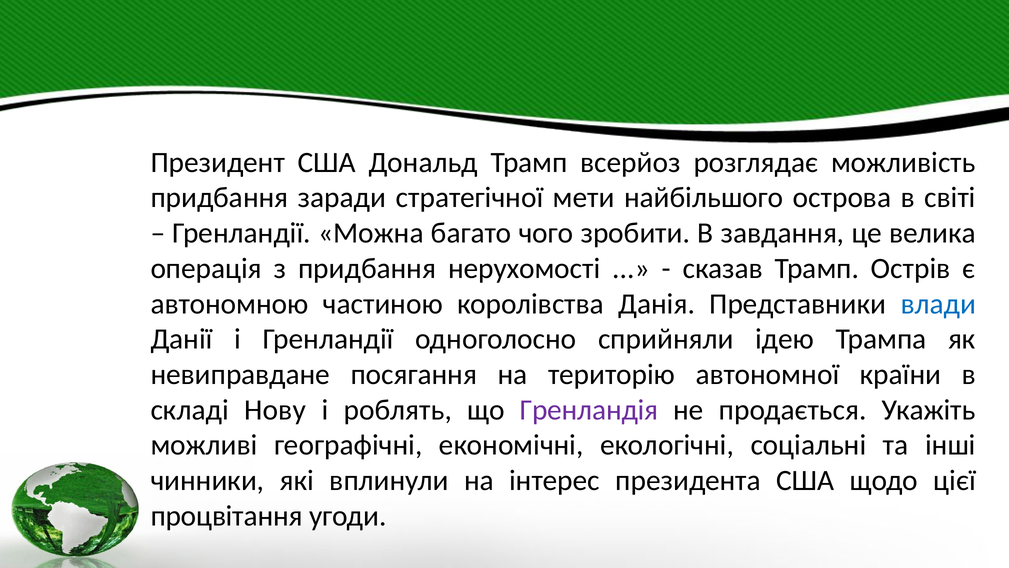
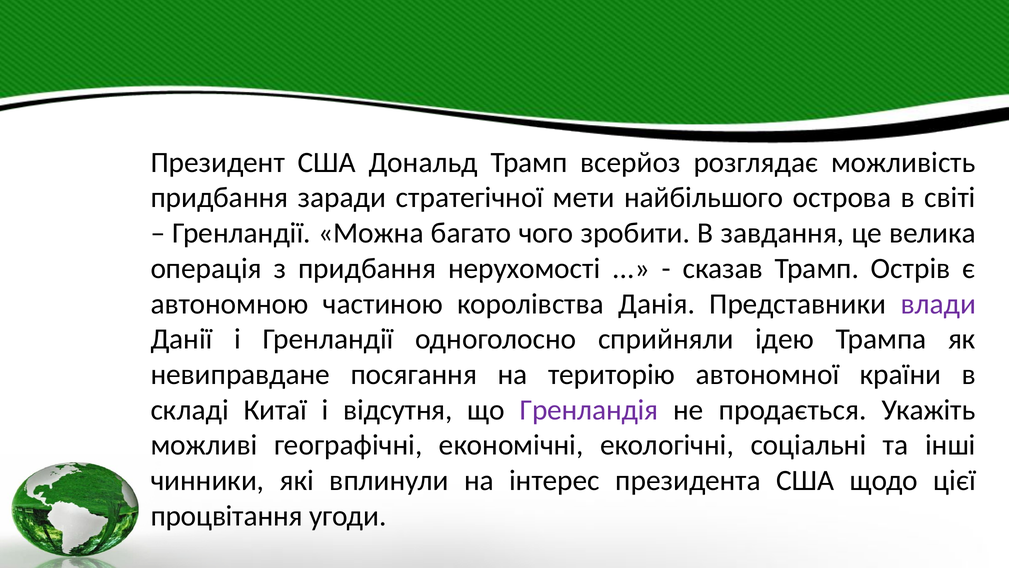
влади colour: blue -> purple (938, 304)
Нову: Нову -> Китаї (275, 410)
роблять: роблять -> відсутня (398, 410)
